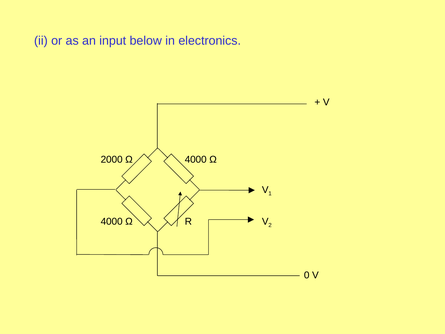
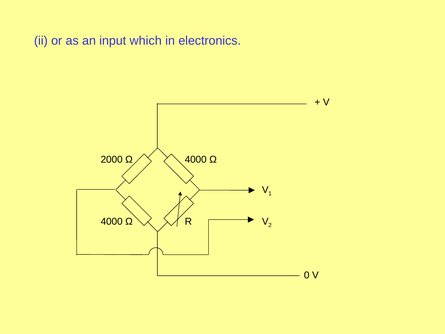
below: below -> which (146, 41)
